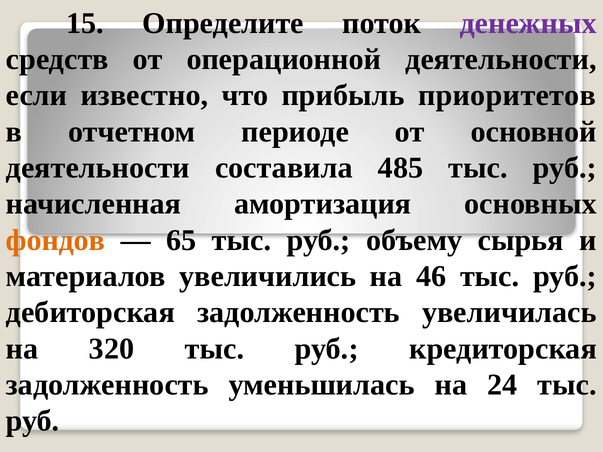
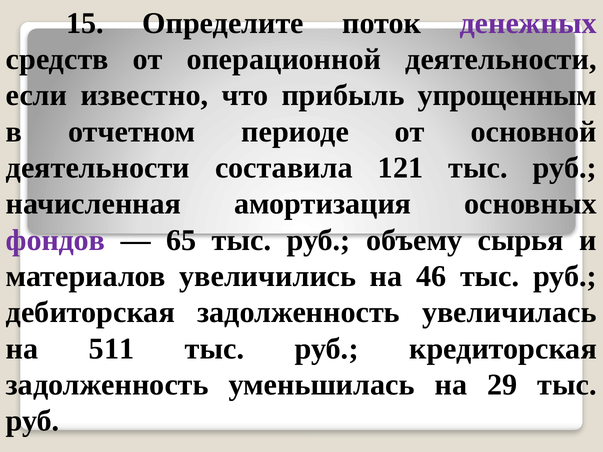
приоритетов: приоритетов -> упрощенным (507, 96)
485: 485 -> 121 (401, 168)
фондов colour: orange -> purple (55, 240)
320: 320 -> 511 (112, 349)
24: 24 -> 29 (502, 385)
